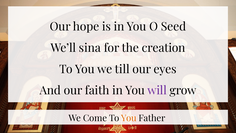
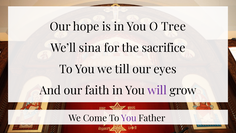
Seed: Seed -> Tree (173, 27)
creation: creation -> sacrifice (164, 48)
You colour: orange -> purple (129, 118)
